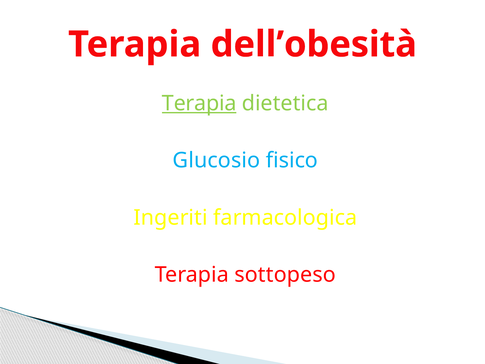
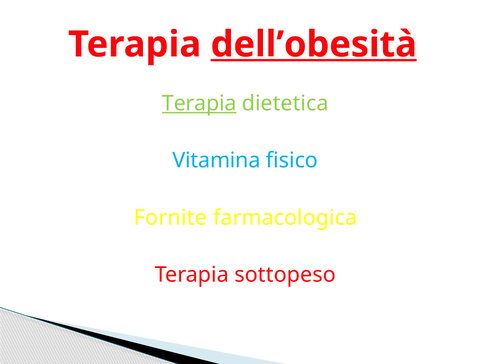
dell’obesità underline: none -> present (314, 44)
Glucosio: Glucosio -> Vitamina (217, 160)
Ingeriti: Ingeriti -> Fornite (170, 217)
